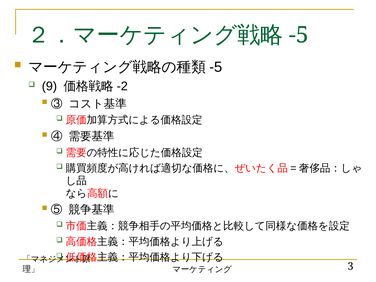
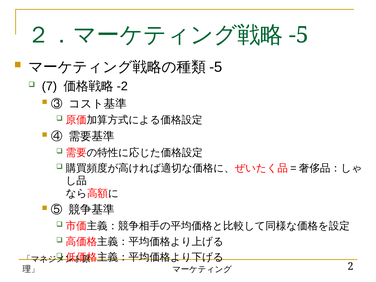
9: 9 -> 7 (49, 86)
3: 3 -> 2 (351, 266)
